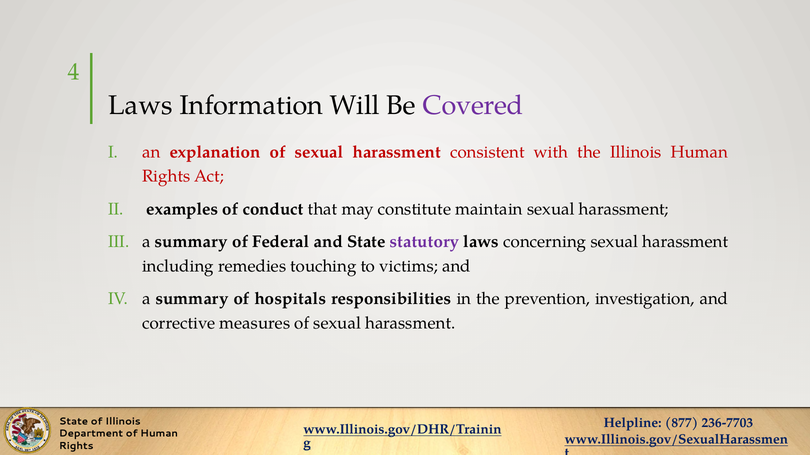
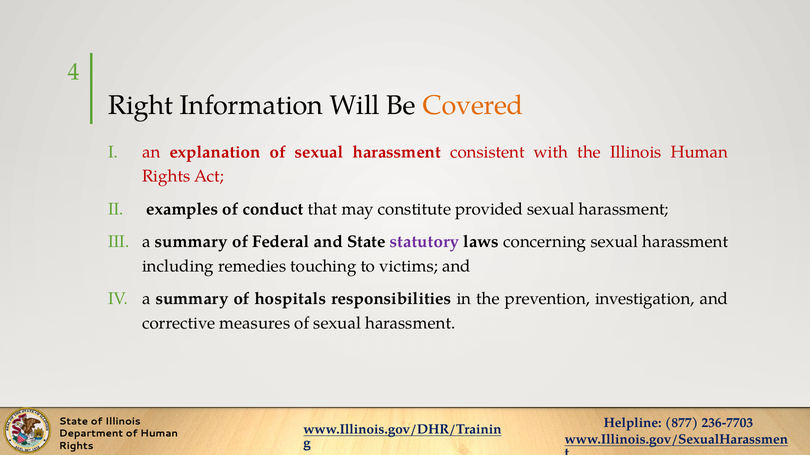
Laws: Laws -> Right (141, 105)
Covered colour: purple -> orange (473, 105)
maintain: maintain -> provided (489, 209)
